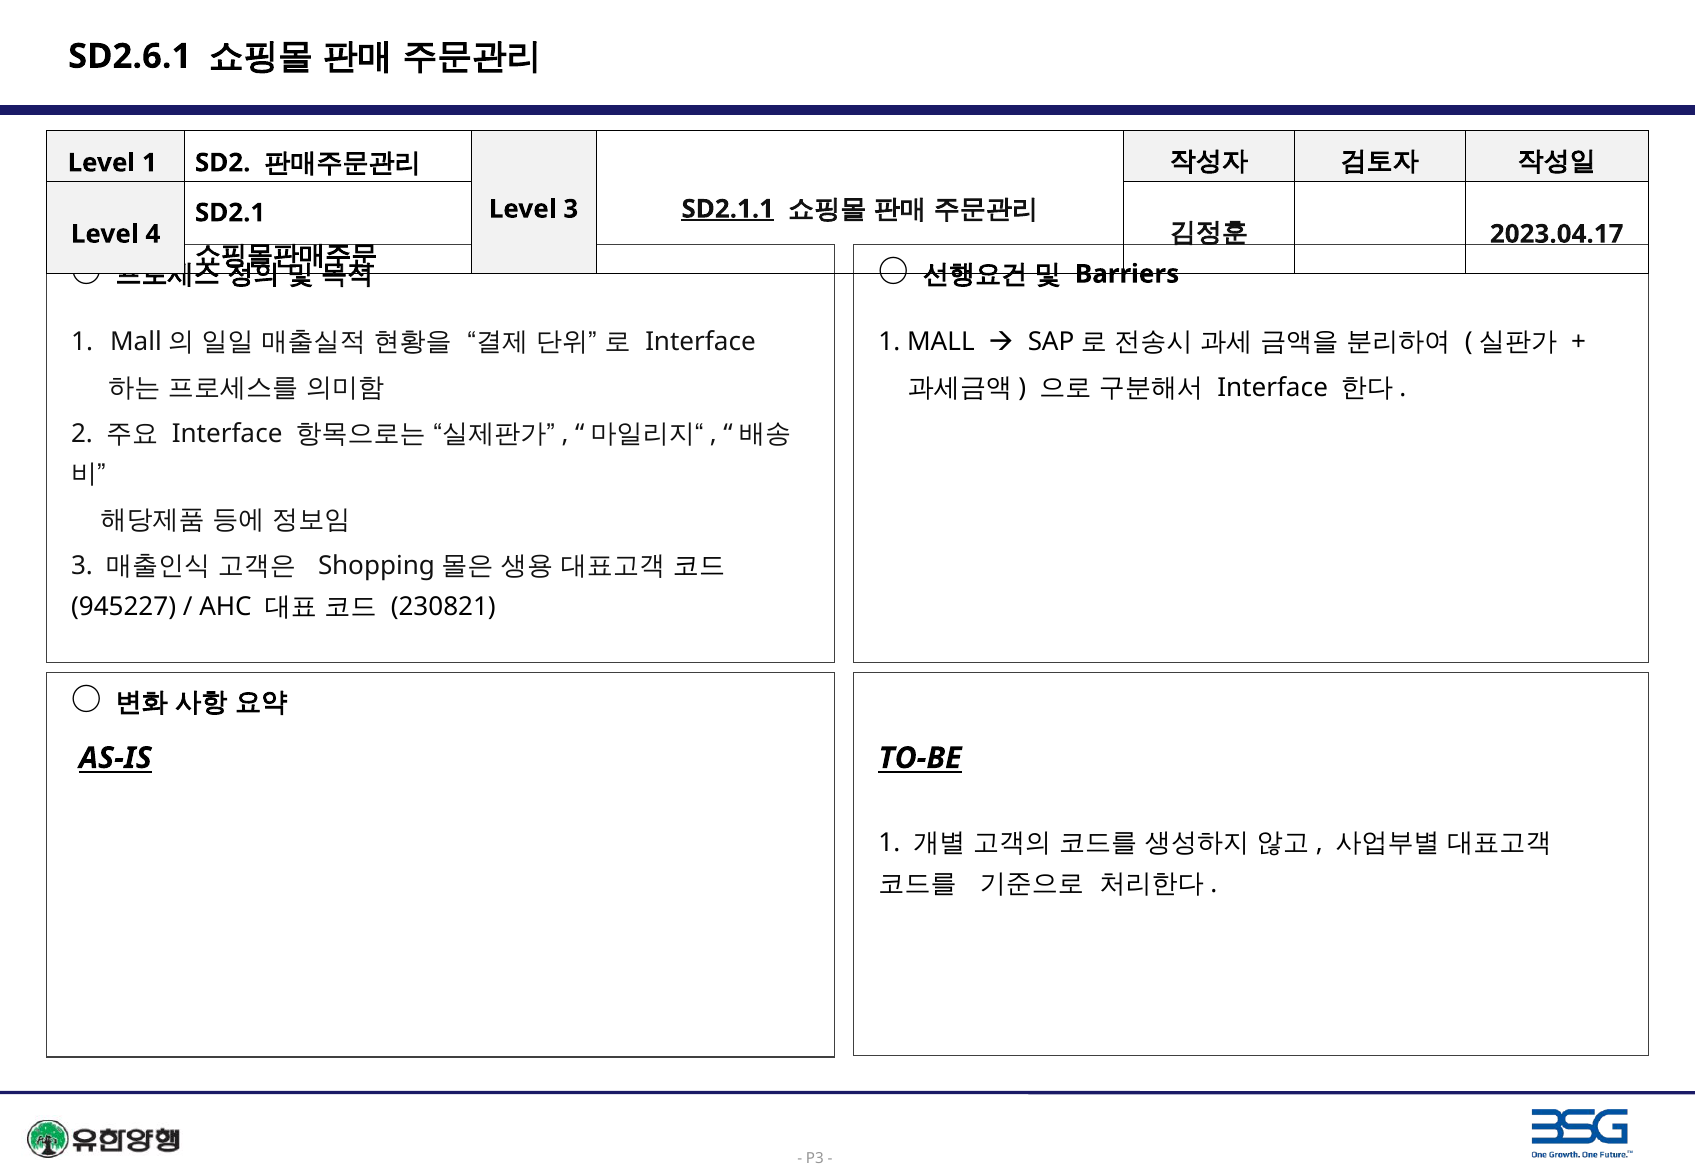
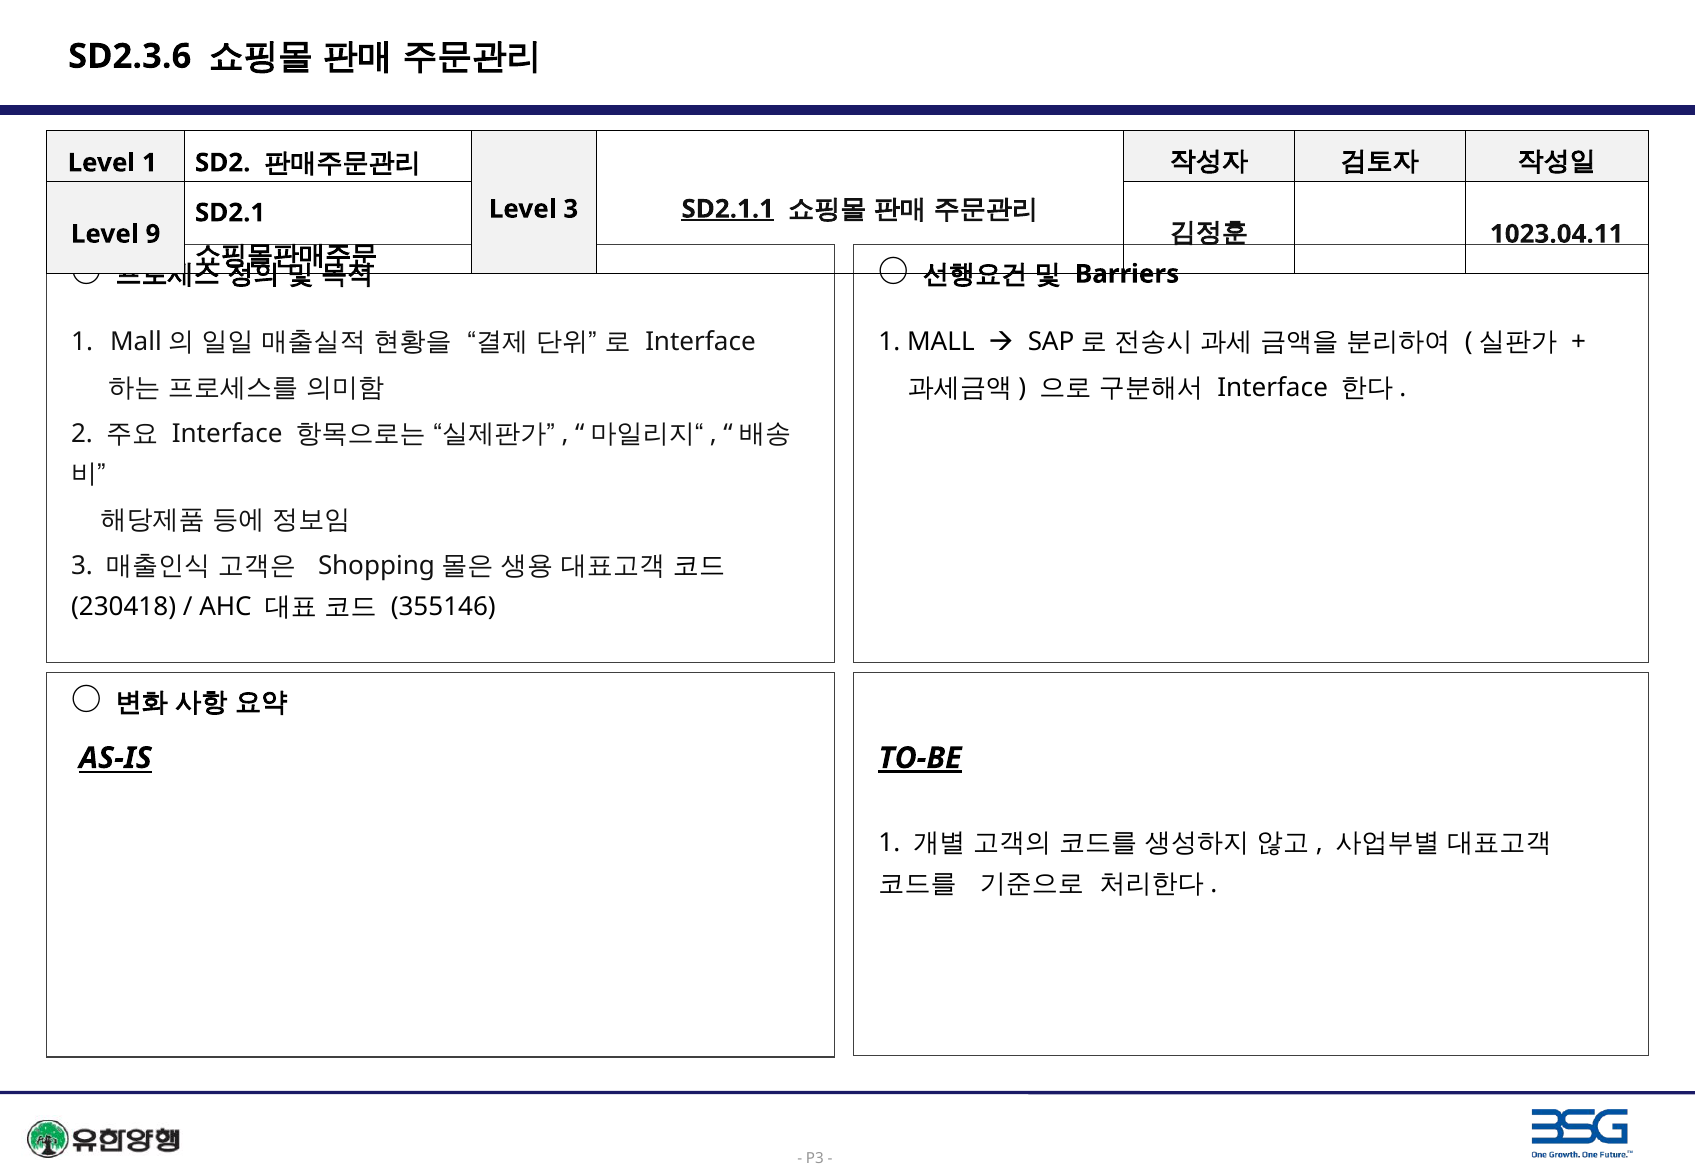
SD2.6.1: SD2.6.1 -> SD2.3.6 (130, 56)
2023.04.17: 2023.04.17 -> 1023.04.11 (1557, 234)
4: 4 -> 9 (153, 234)
945227: 945227 -> 230418 (124, 607)
230821: 230821 -> 355146 (443, 607)
TO-BE underline: none -> present (920, 758)
